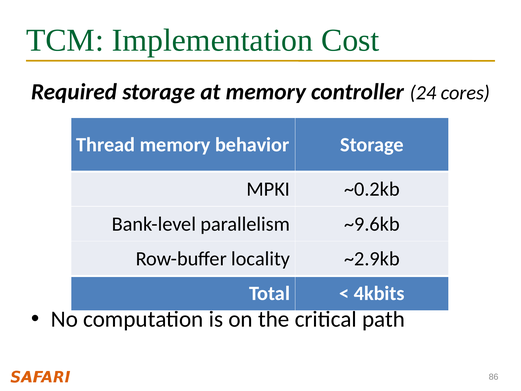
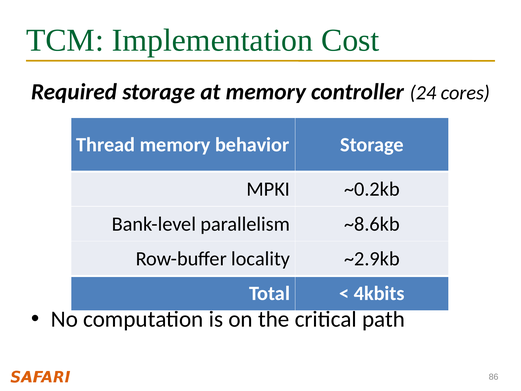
~9.6kb: ~9.6kb -> ~8.6kb (372, 224)
